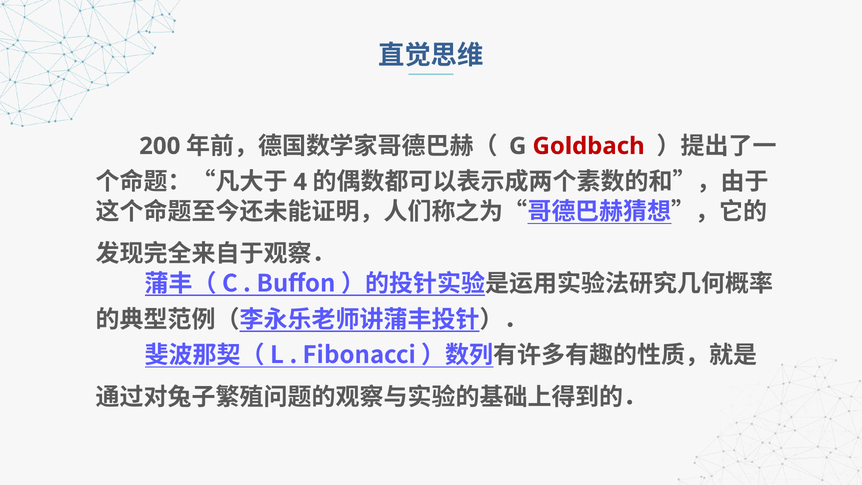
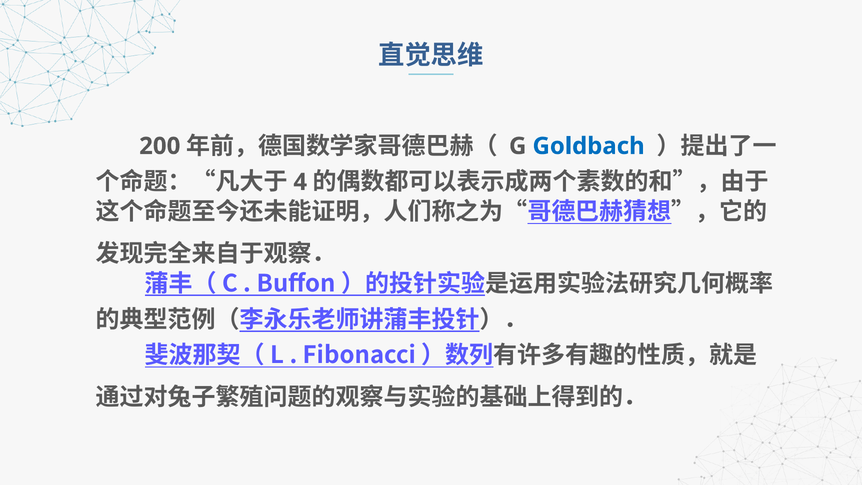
Goldbach colour: red -> blue (589, 146)
